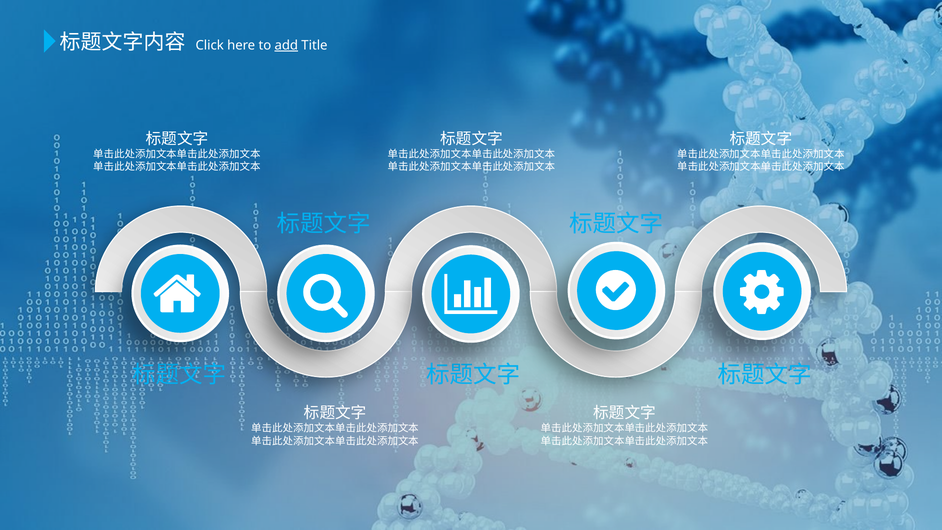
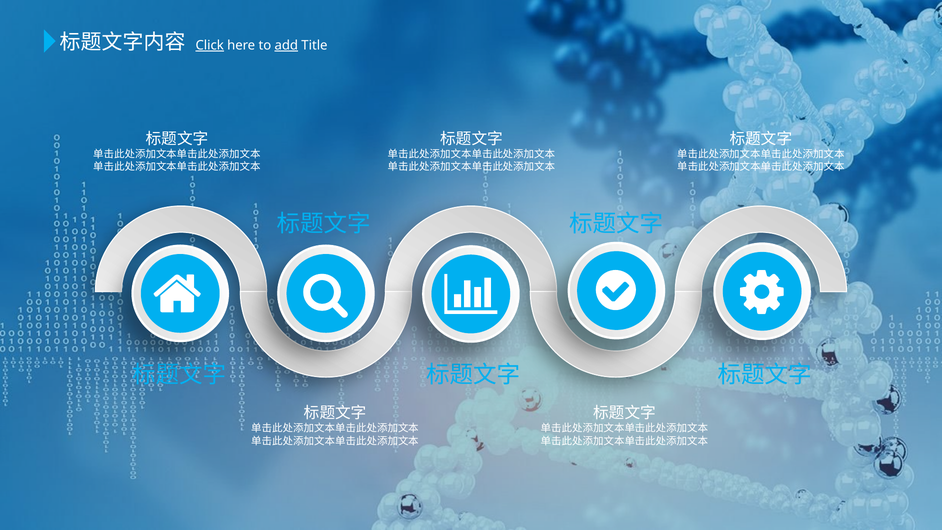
Click underline: none -> present (210, 45)
